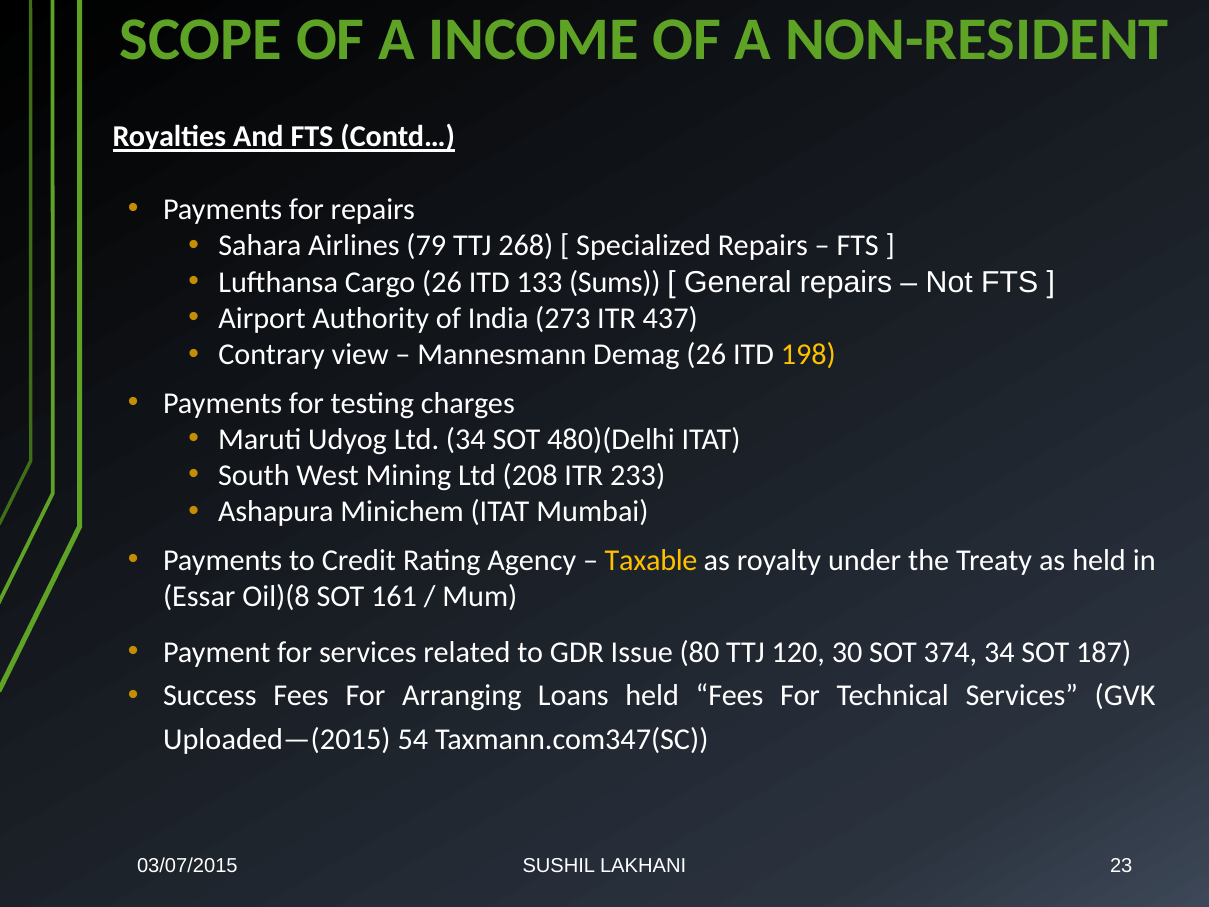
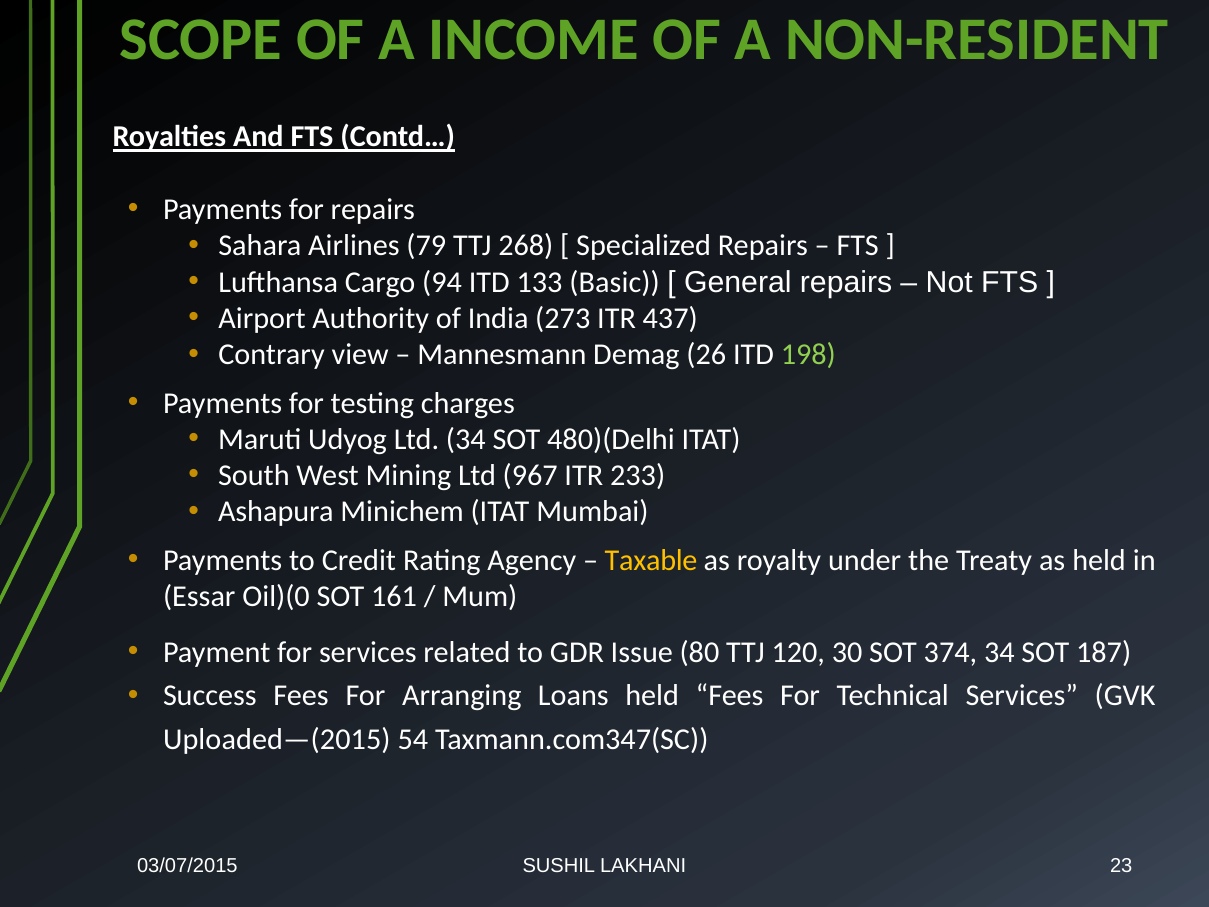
Cargo 26: 26 -> 94 (442, 282)
Sums: Sums -> Basic (615, 282)
198 colour: yellow -> light green (808, 355)
208: 208 -> 967 (530, 475)
Oil)(8: Oil)(8 -> Oil)(0 (276, 596)
